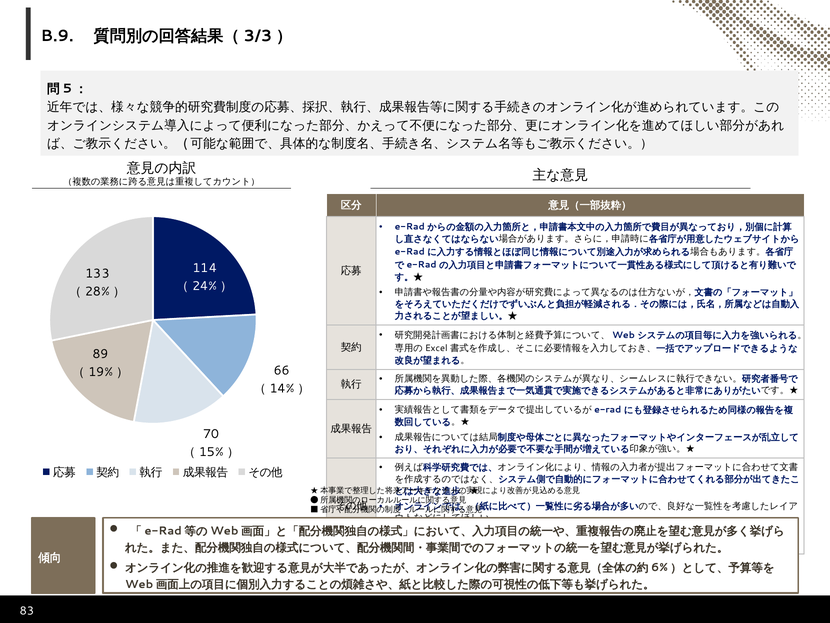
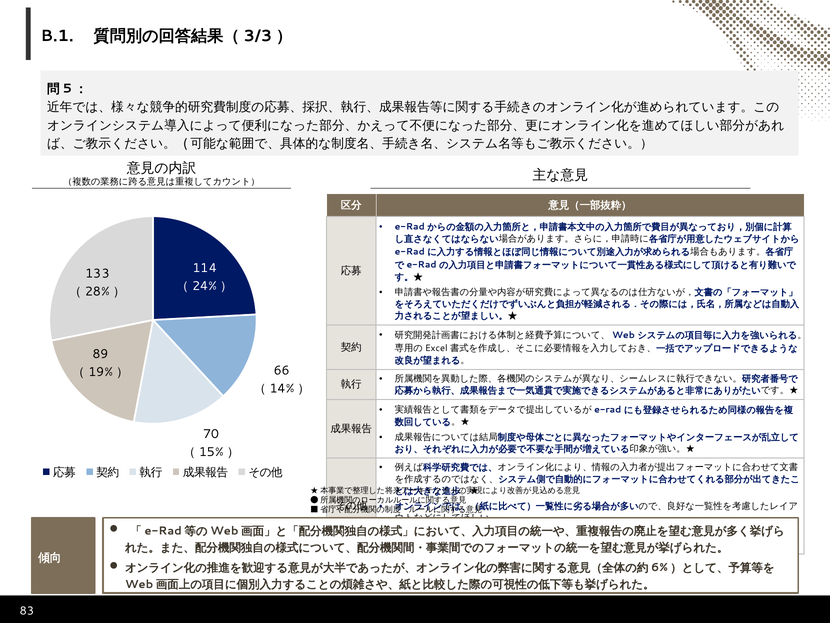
B.9: B.9 -> B.1 (57, 36)
